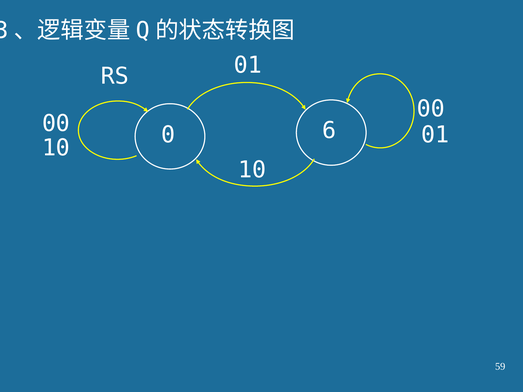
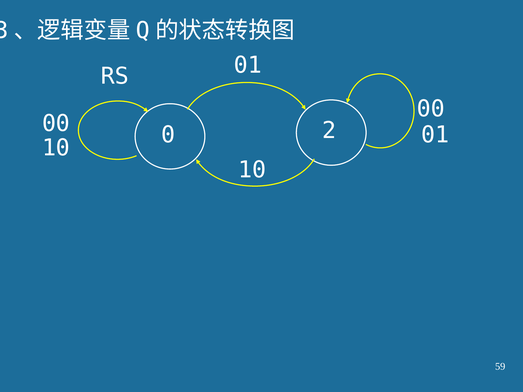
6: 6 -> 2 (329, 131)
